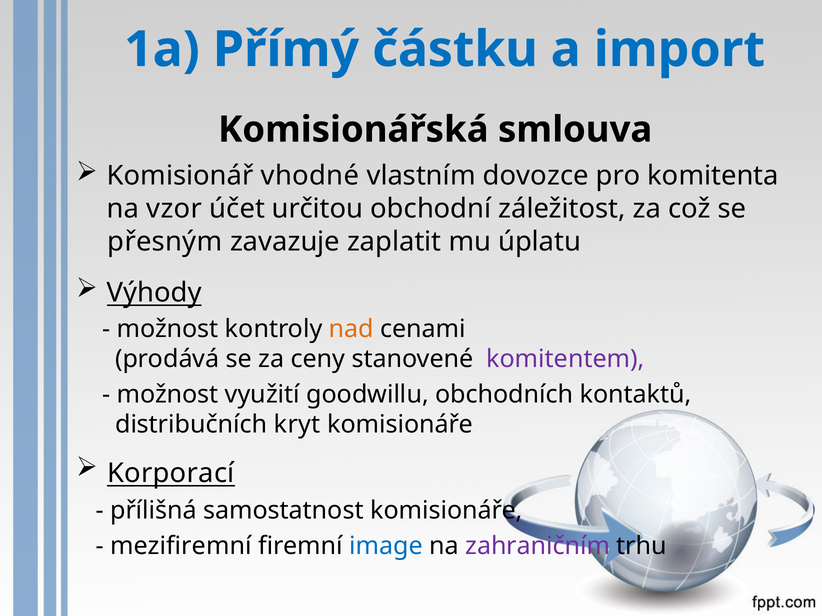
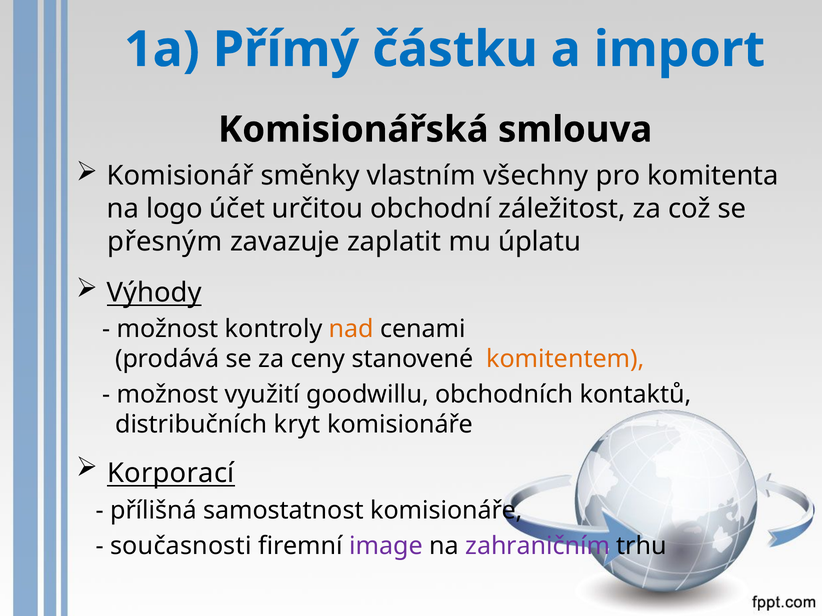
vhodné: vhodné -> směnky (310, 176)
dovozce: dovozce -> všechny (536, 176)
vzor: vzor -> logo (174, 209)
komitentem colour: purple -> orange (565, 359)
mezifiremní: mezifiremní -> současnosti (181, 546)
image colour: blue -> purple (386, 546)
